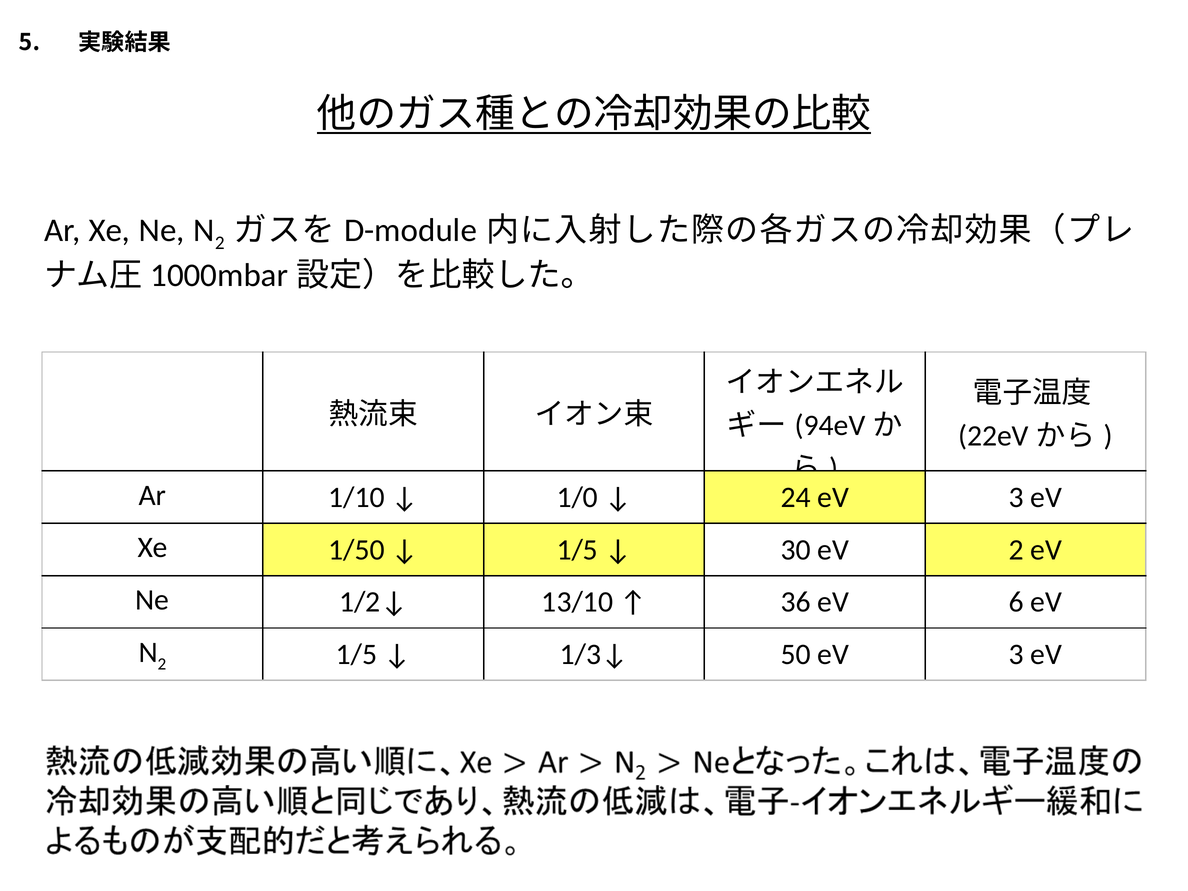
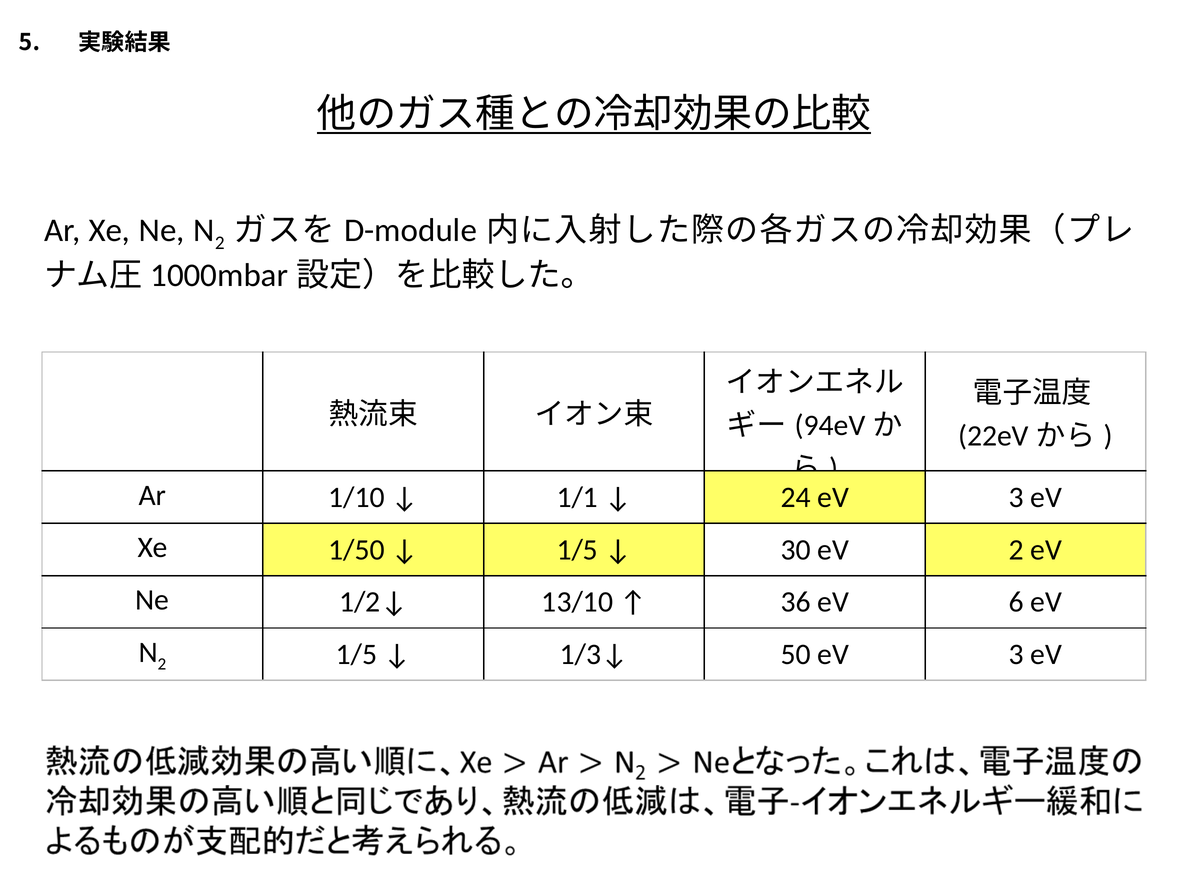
1/0: 1/0 -> 1/1 (577, 497)
